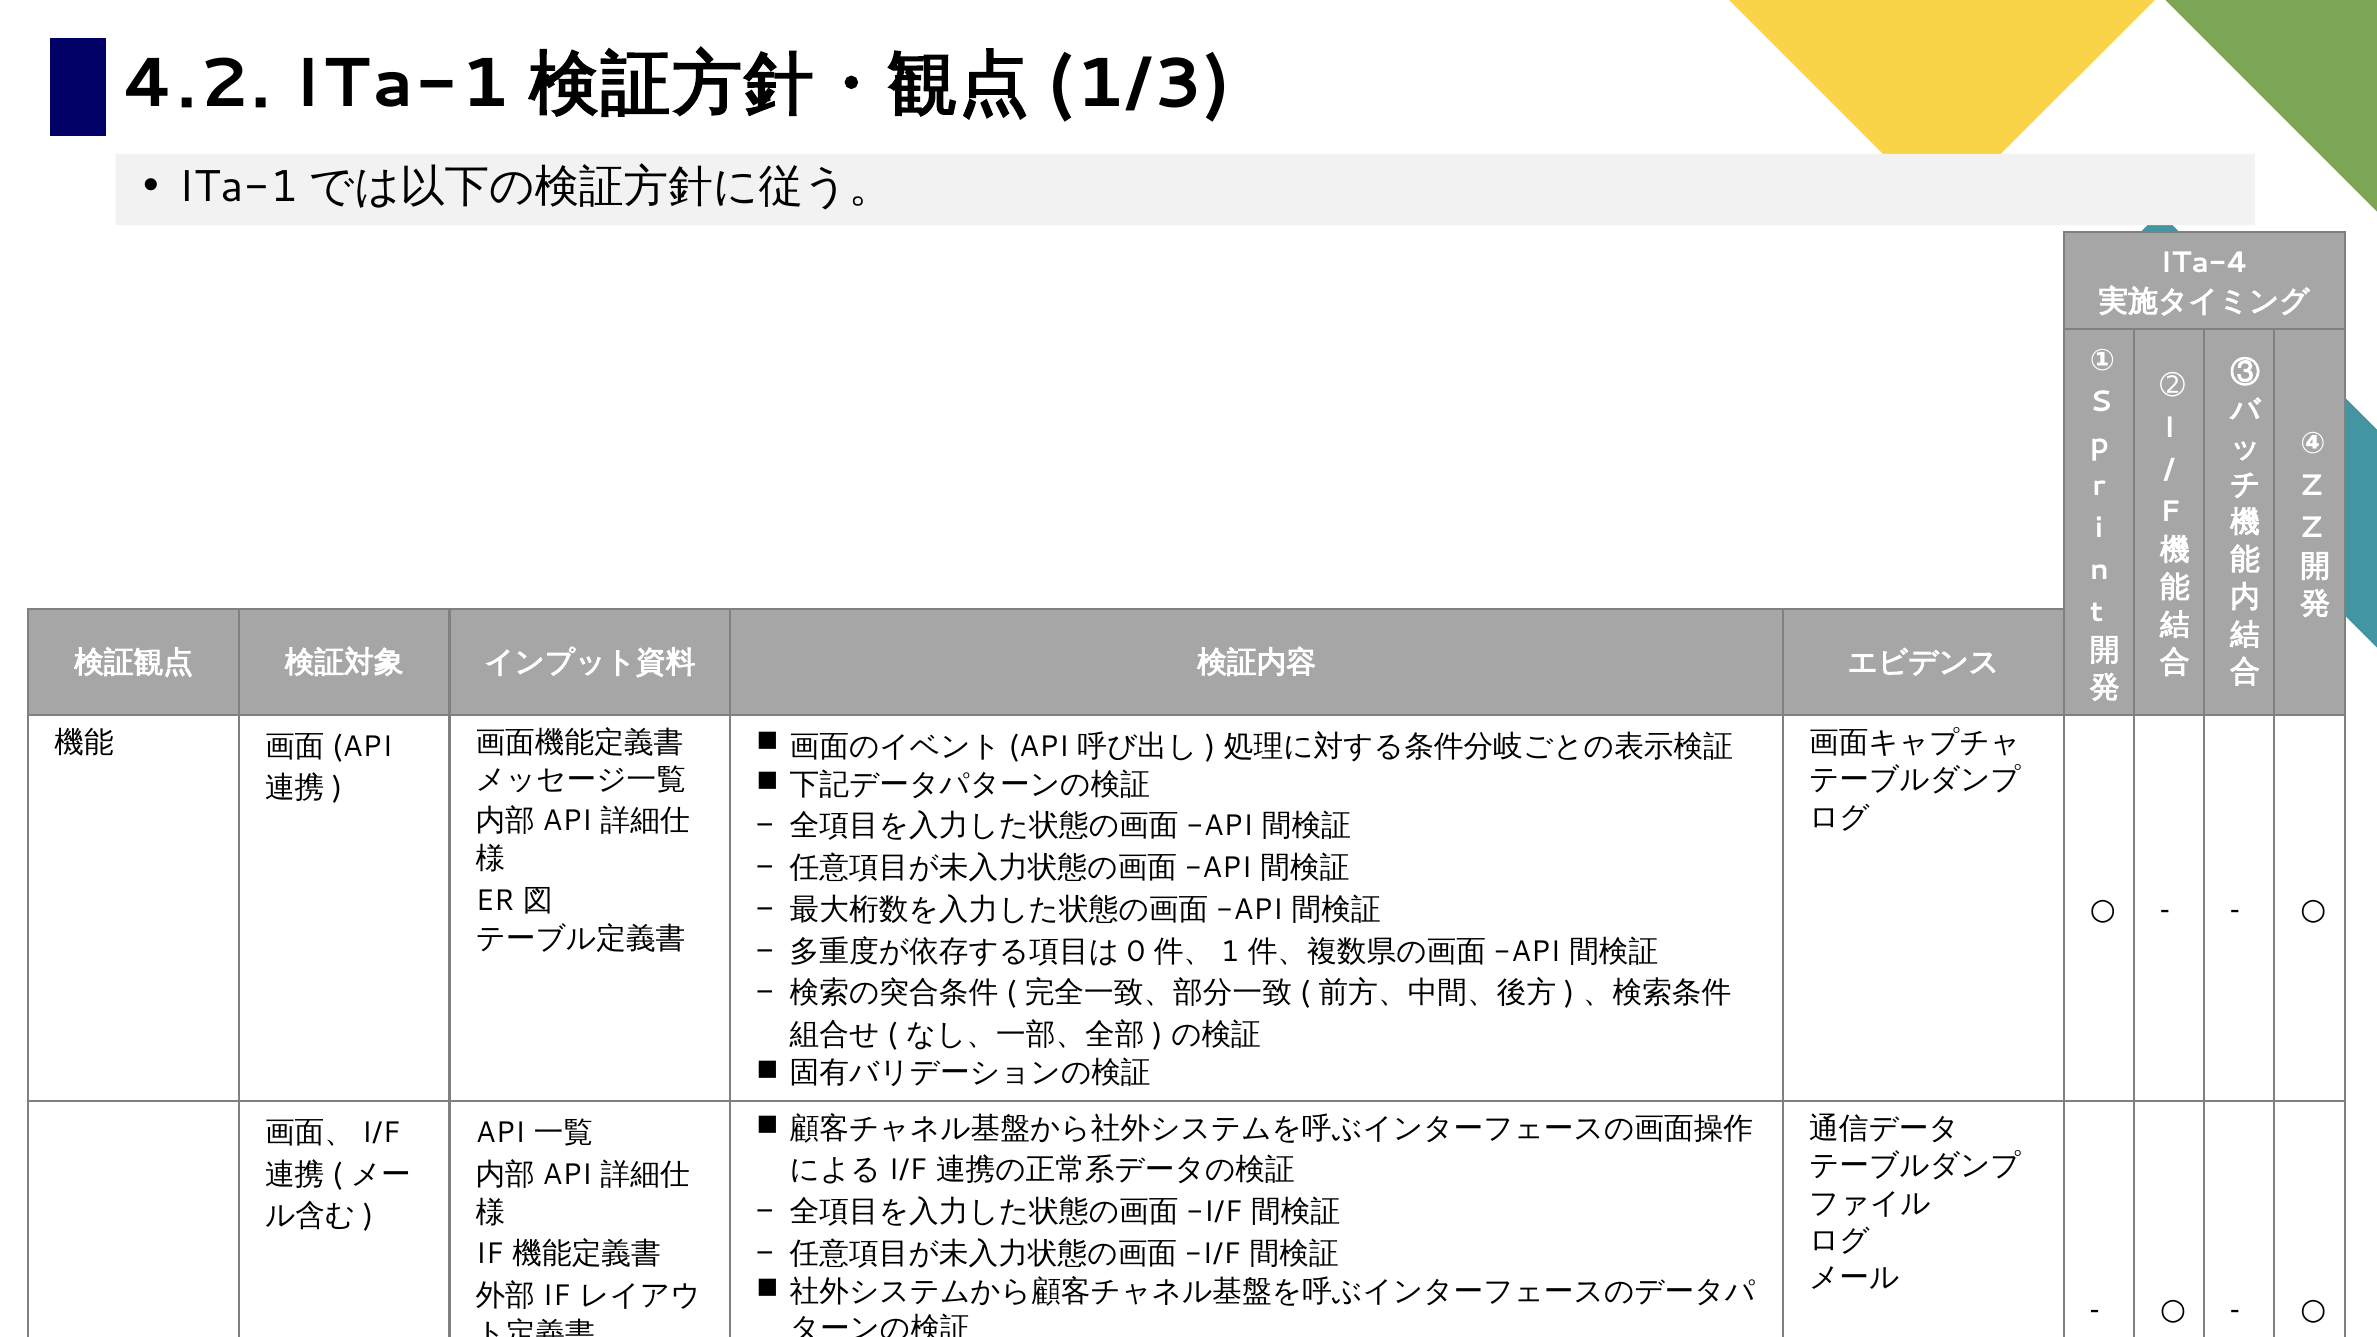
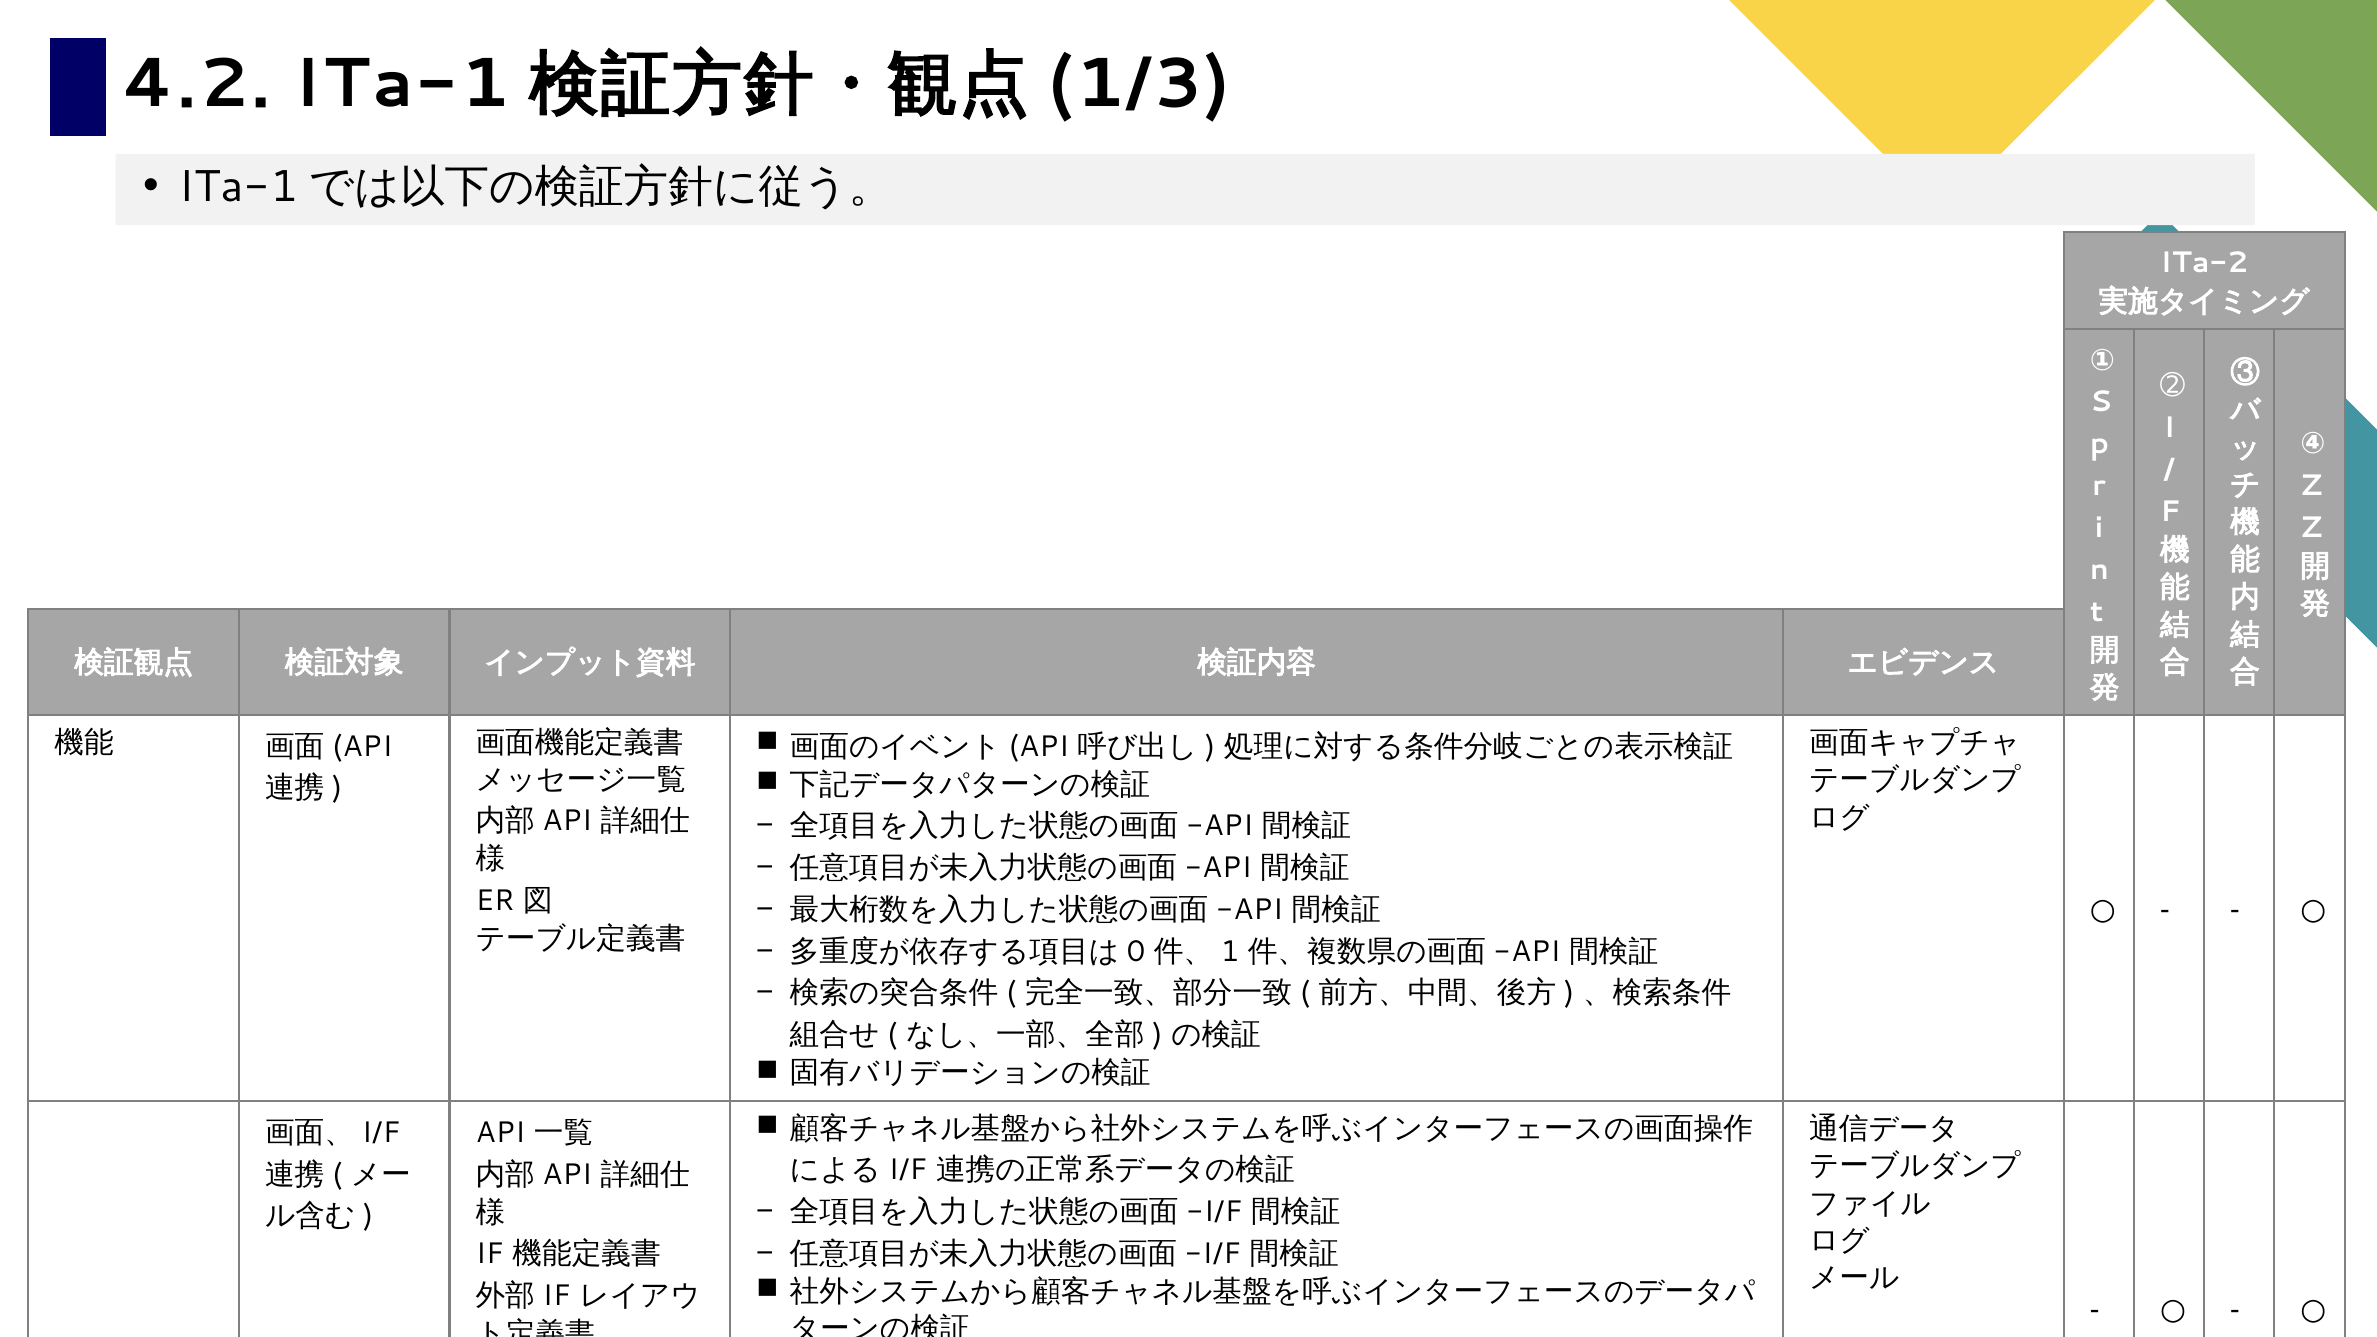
ITa-4: ITa-4 -> ITa-2 (2204, 263)
